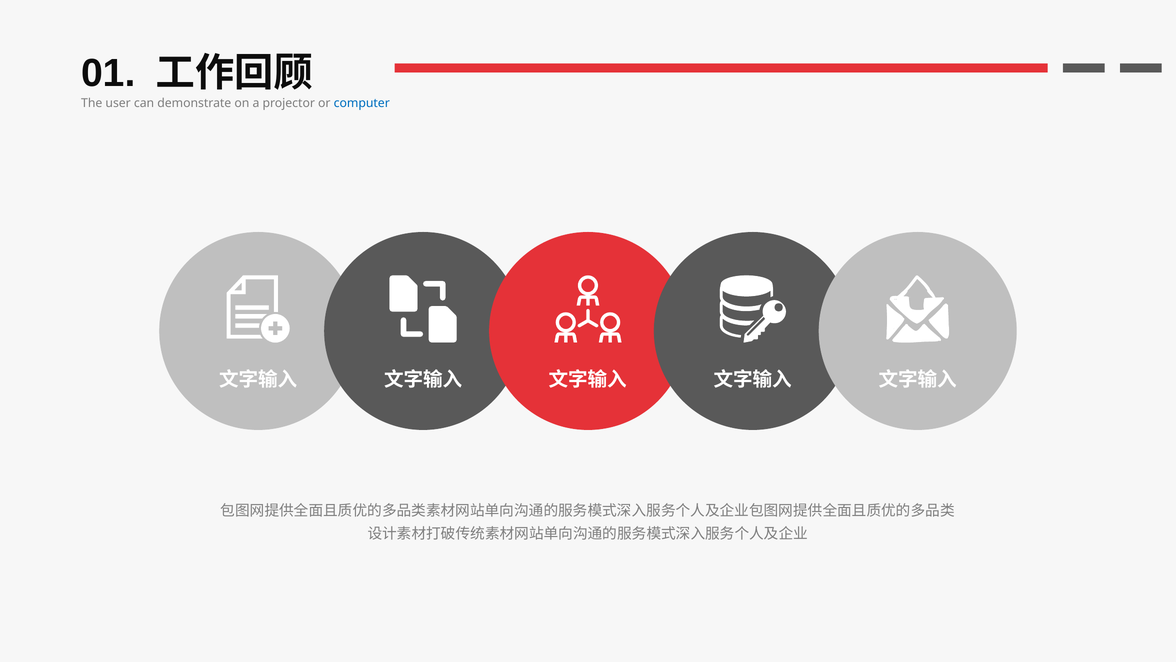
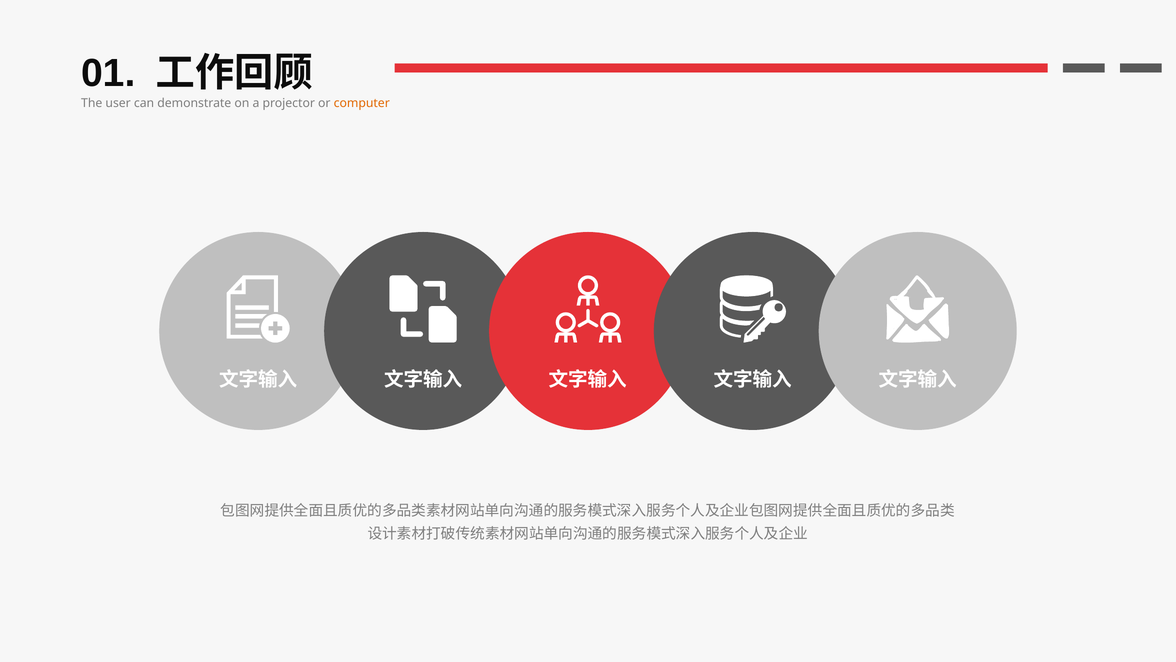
computer colour: blue -> orange (362, 103)
